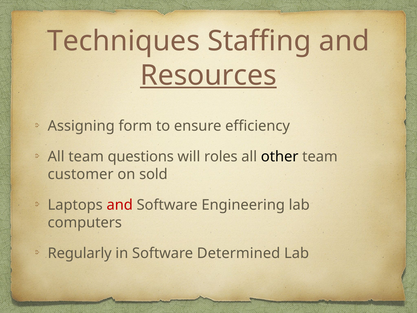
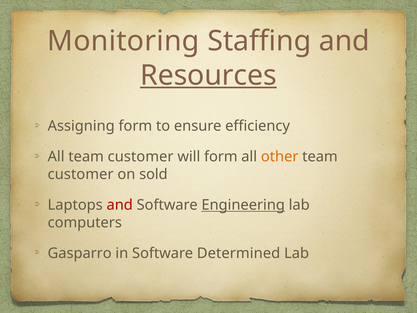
Techniques: Techniques -> Monitoring (123, 41)
All team questions: questions -> customer (141, 157)
will roles: roles -> form (221, 157)
other colour: black -> orange (280, 157)
Engineering underline: none -> present (243, 205)
Regularly: Regularly -> Gasparro (80, 253)
